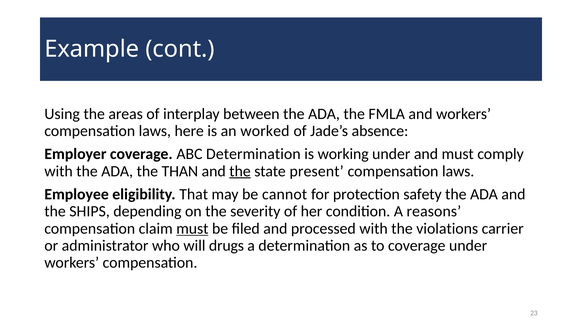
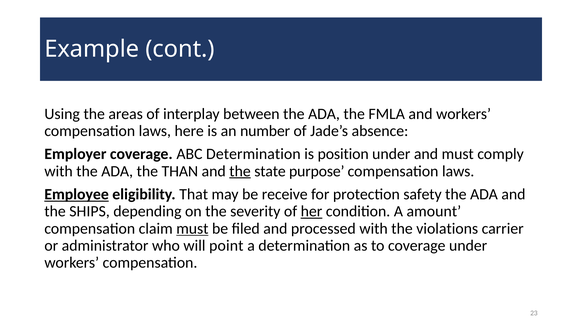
worked: worked -> number (265, 131)
working: working -> position (343, 154)
present: present -> purpose (317, 171)
Employee underline: none -> present (77, 194)
cannot: cannot -> receive (285, 194)
her underline: none -> present (312, 211)
reasons: reasons -> amount (434, 211)
drugs: drugs -> point (226, 245)
